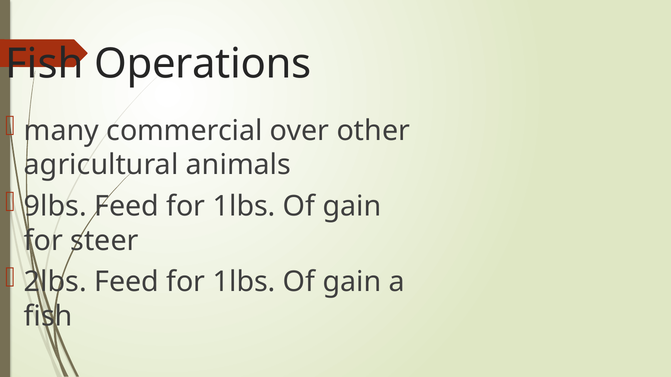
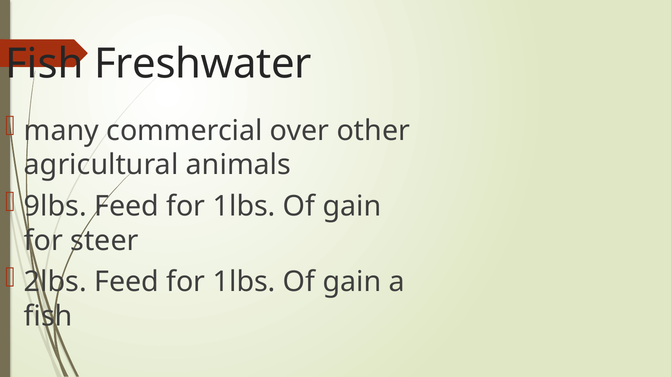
Operations: Operations -> Freshwater (203, 64)
